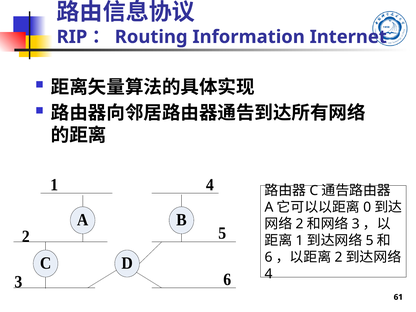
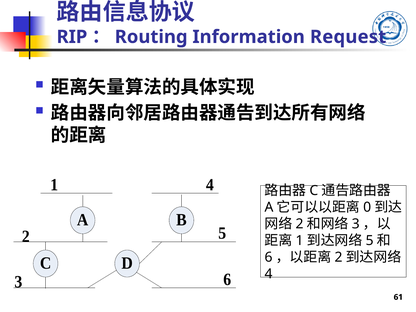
Internet: Internet -> Request (348, 37)
